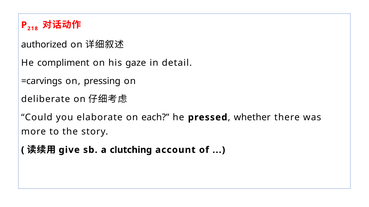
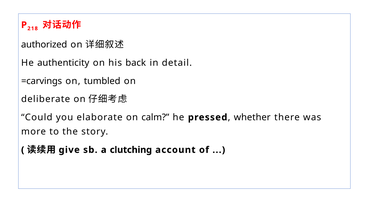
compliment: compliment -> authenticity (63, 63)
gaze: gaze -> back (136, 63)
pressing: pressing -> tumbled (102, 81)
each: each -> calm (155, 118)
